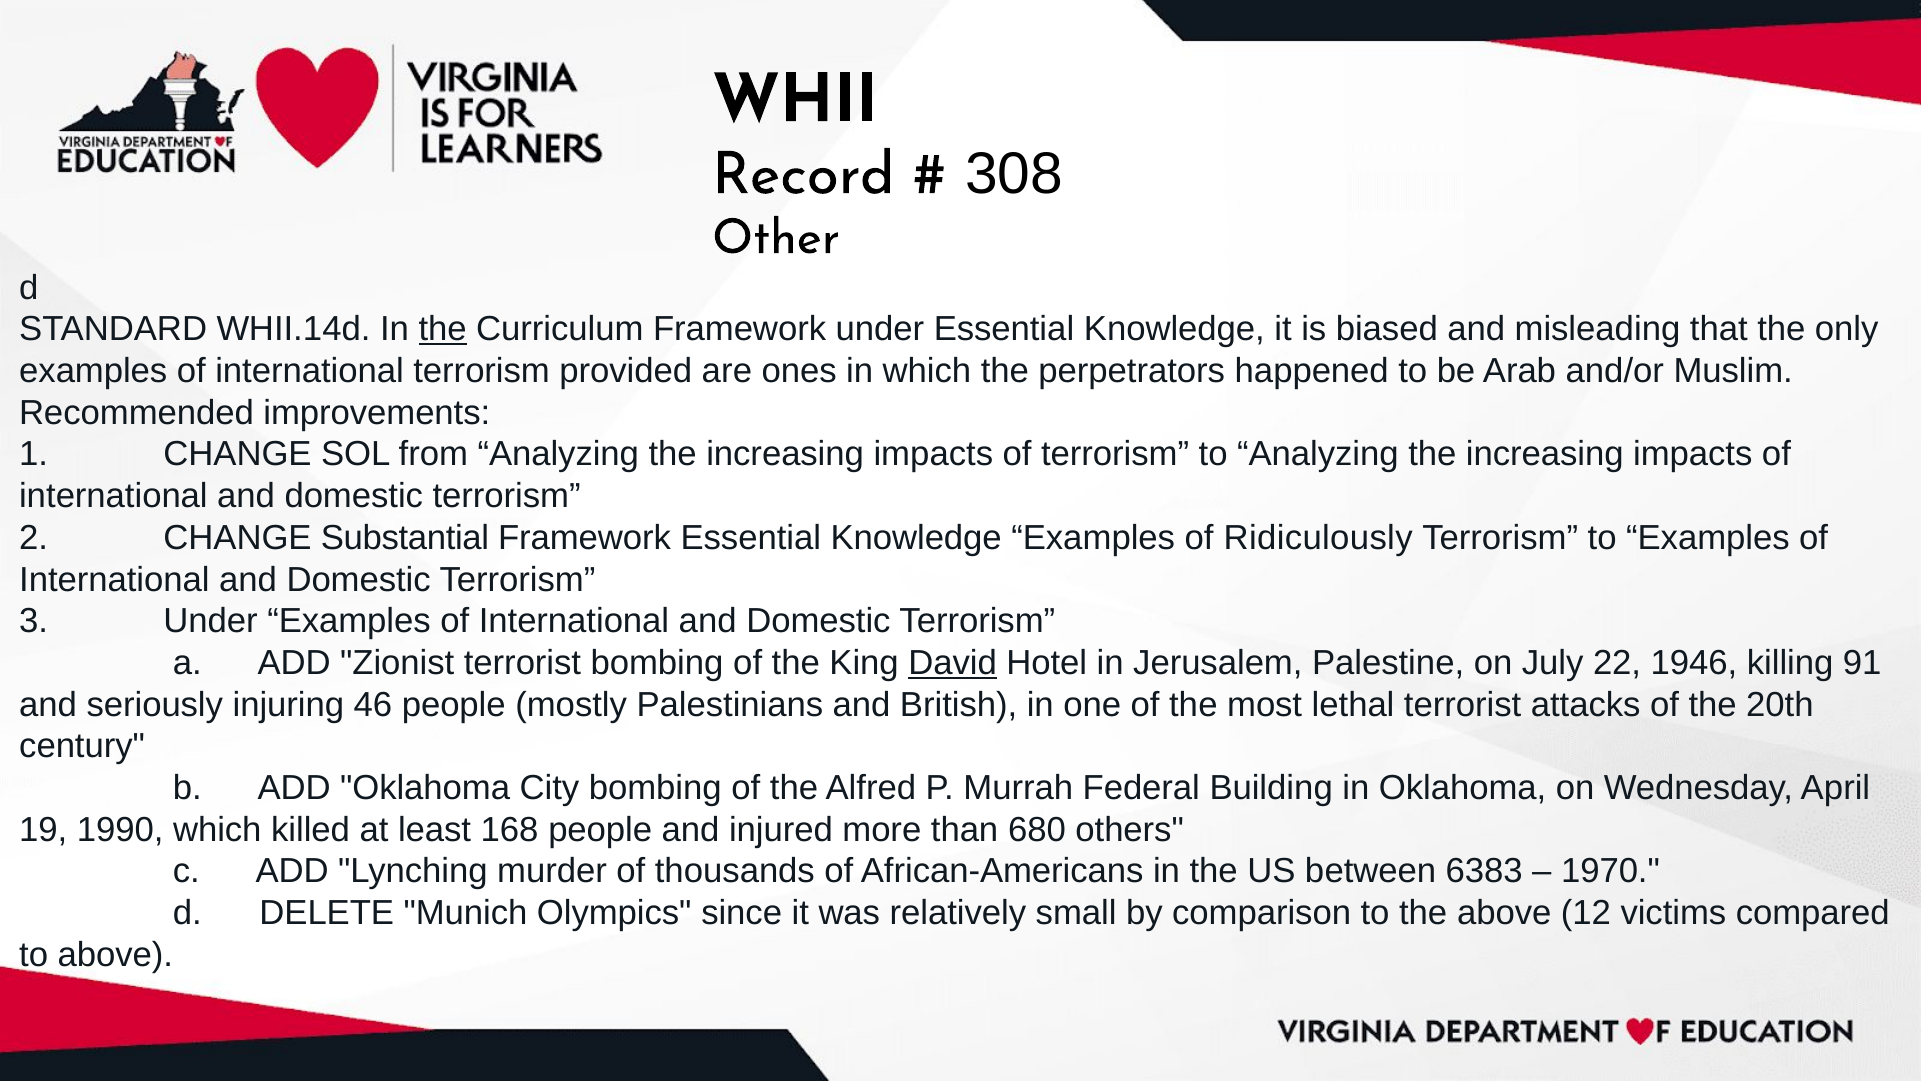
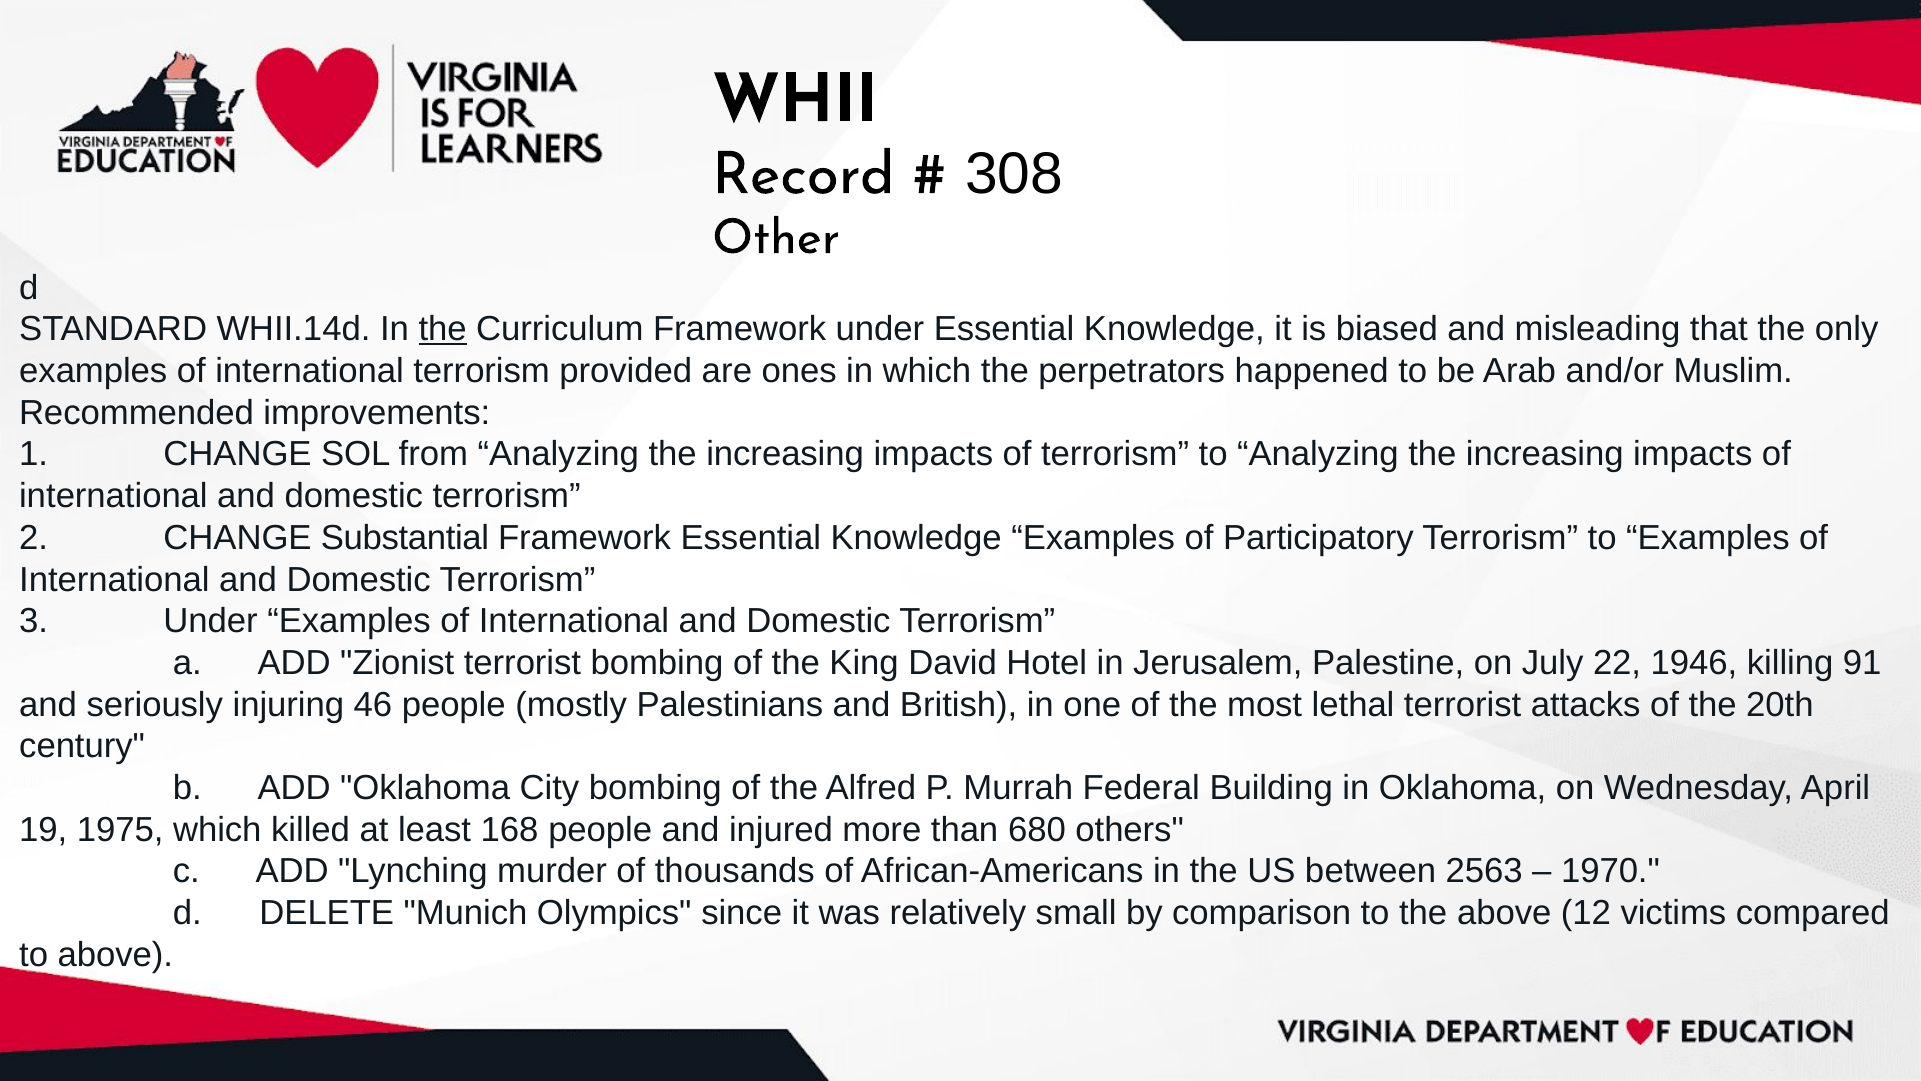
Ridiculously: Ridiculously -> Participatory (1318, 538)
David underline: present -> none (953, 663)
1990: 1990 -> 1975 (120, 829)
6383: 6383 -> 2563 (1484, 871)
